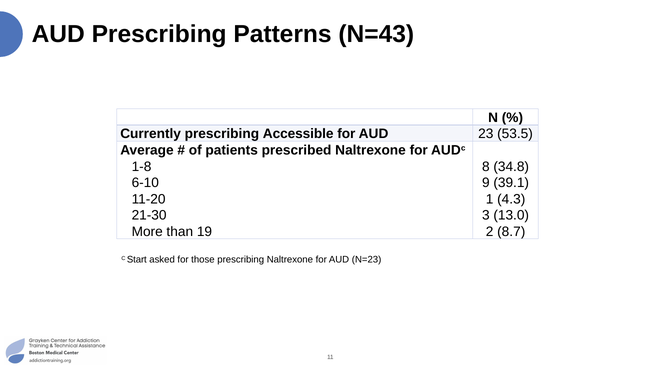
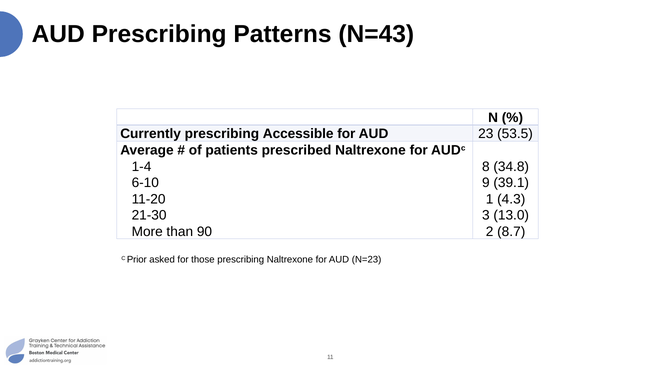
1-8: 1-8 -> 1-4 (141, 167)
19: 19 -> 90 (204, 232)
Start: Start -> Prior (137, 260)
